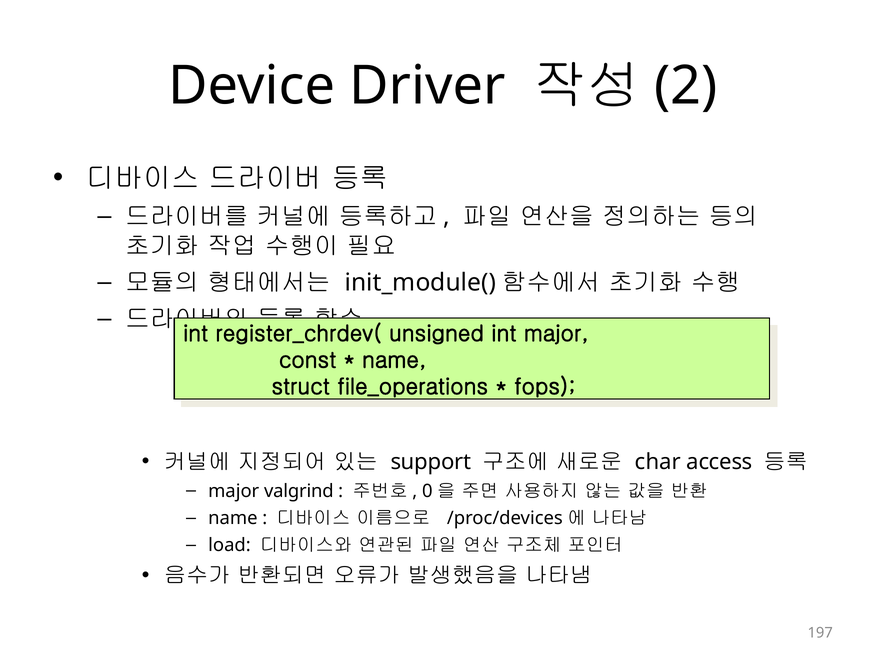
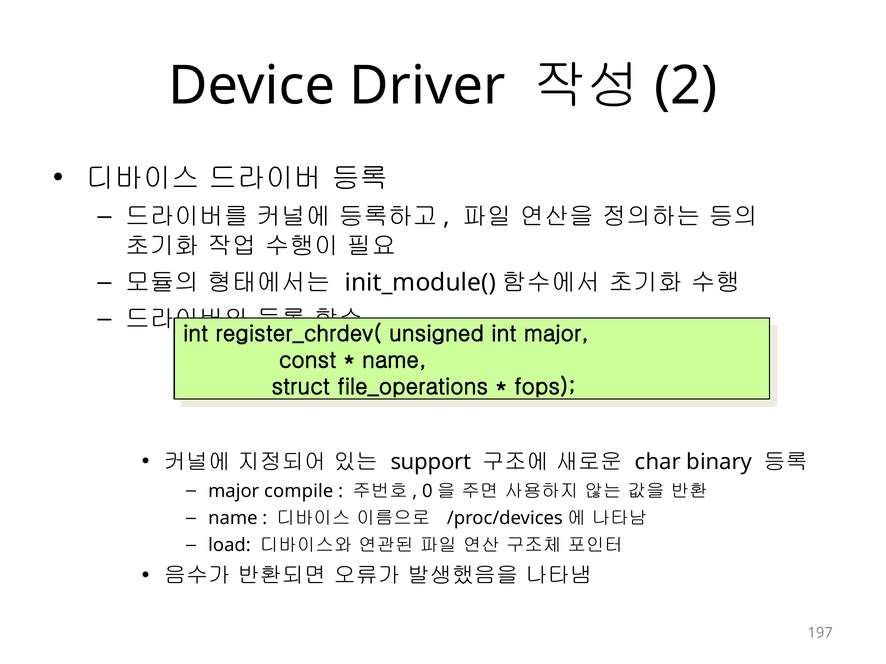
access: access -> binary (719, 462)
valgrind: valgrind -> compile (299, 491)
